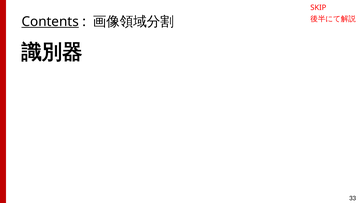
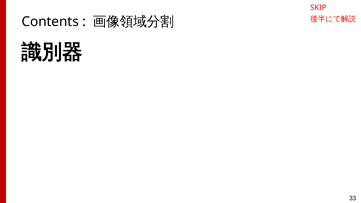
Contents underline: present -> none (50, 22)
